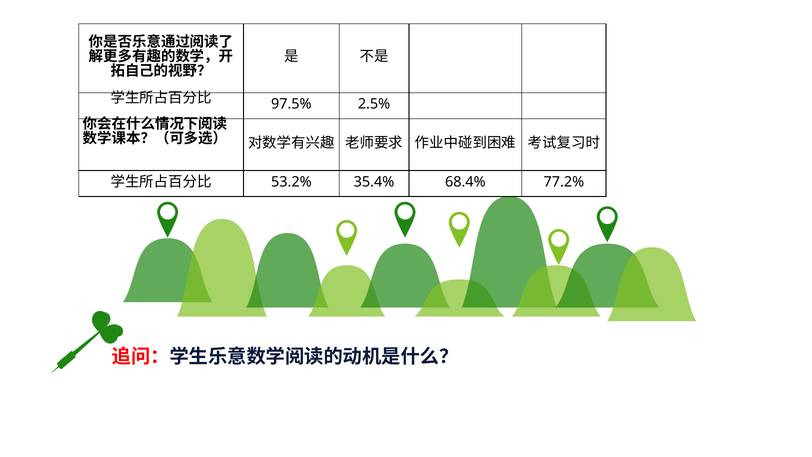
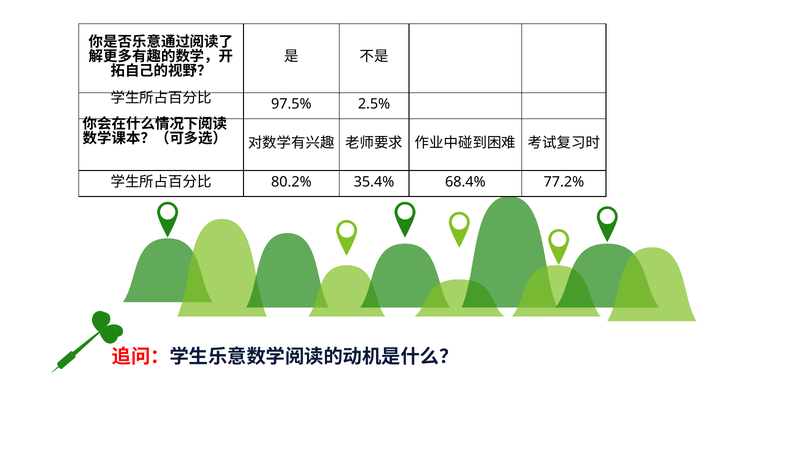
53.2%: 53.2% -> 80.2% (291, 182)
